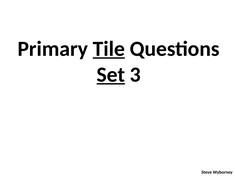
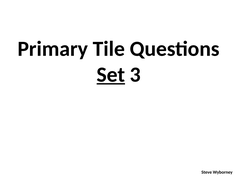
Tile underline: present -> none (109, 49)
